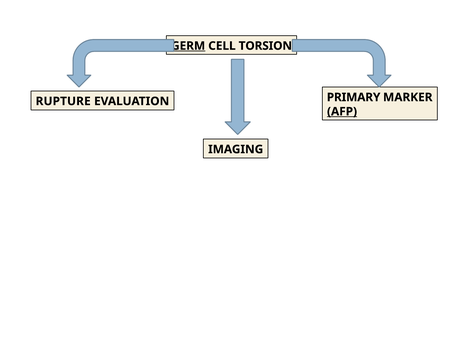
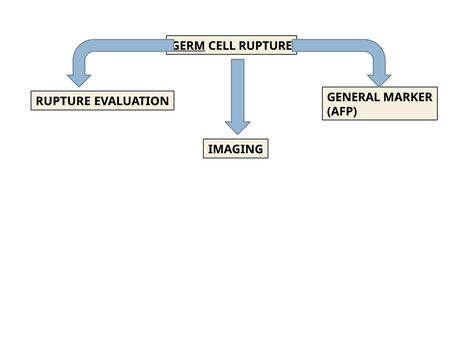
CELL TORSION: TORSION -> RUPTURE (265, 46)
PRIMARY: PRIMARY -> GENERAL (354, 97)
AFP underline: present -> none (342, 111)
